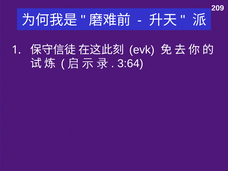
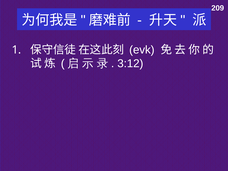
3:64: 3:64 -> 3:12 (130, 63)
